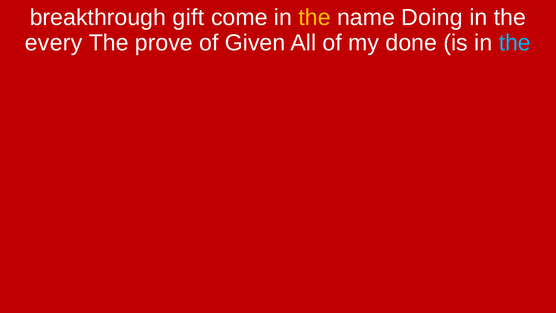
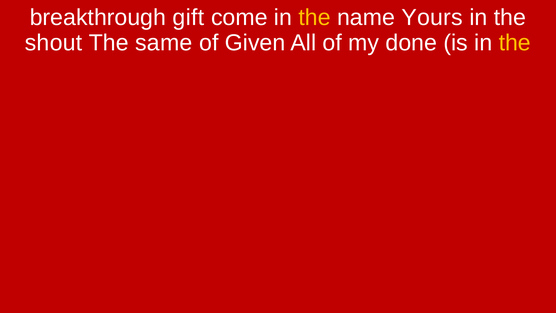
Doing: Doing -> Yours (432, 18)
every: every -> shout (54, 43)
prove: prove -> same (164, 43)
the colour: light blue -> yellow (515, 43)
